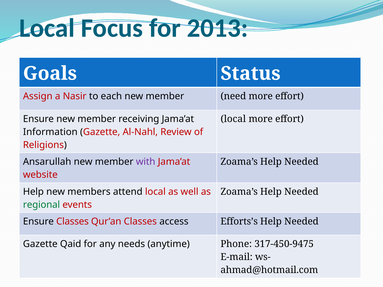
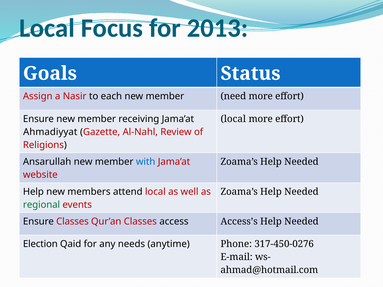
Information: Information -> Ahmadiyyat (50, 132)
with colour: purple -> blue (146, 162)
Efforts’s: Efforts’s -> Access’s (239, 222)
Gazette: Gazette -> Election (40, 244)
317-450-9475: 317-450-9475 -> 317-450-0276 (284, 244)
